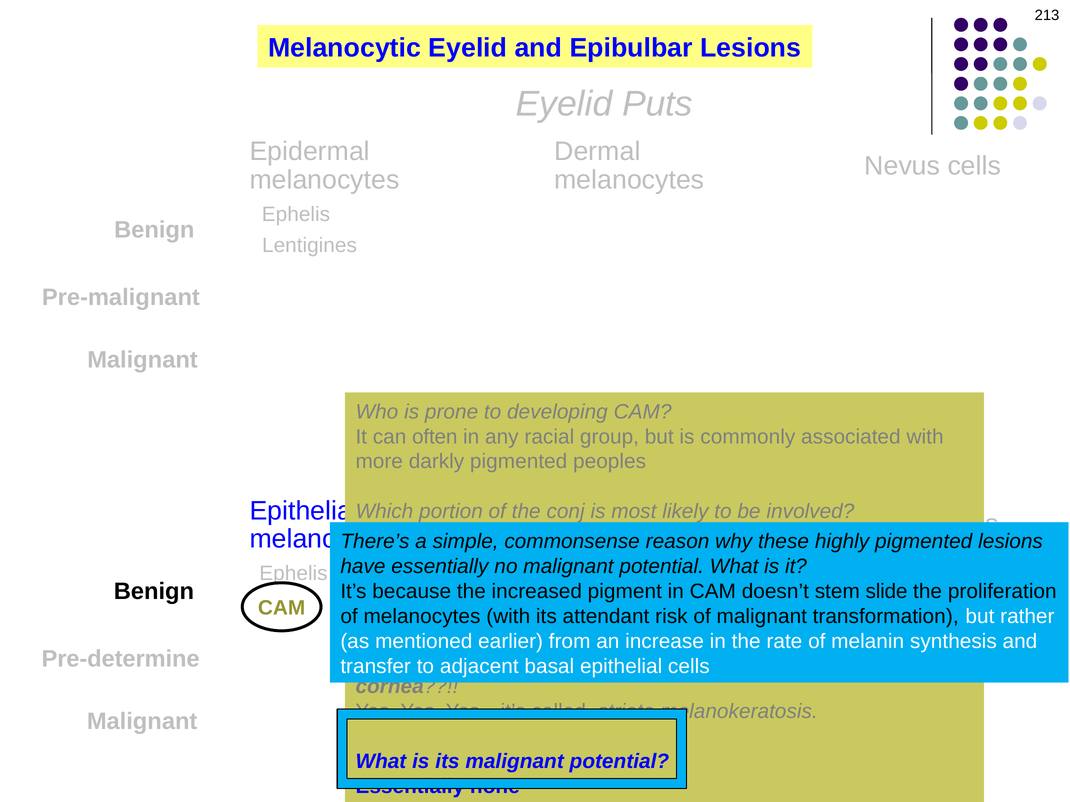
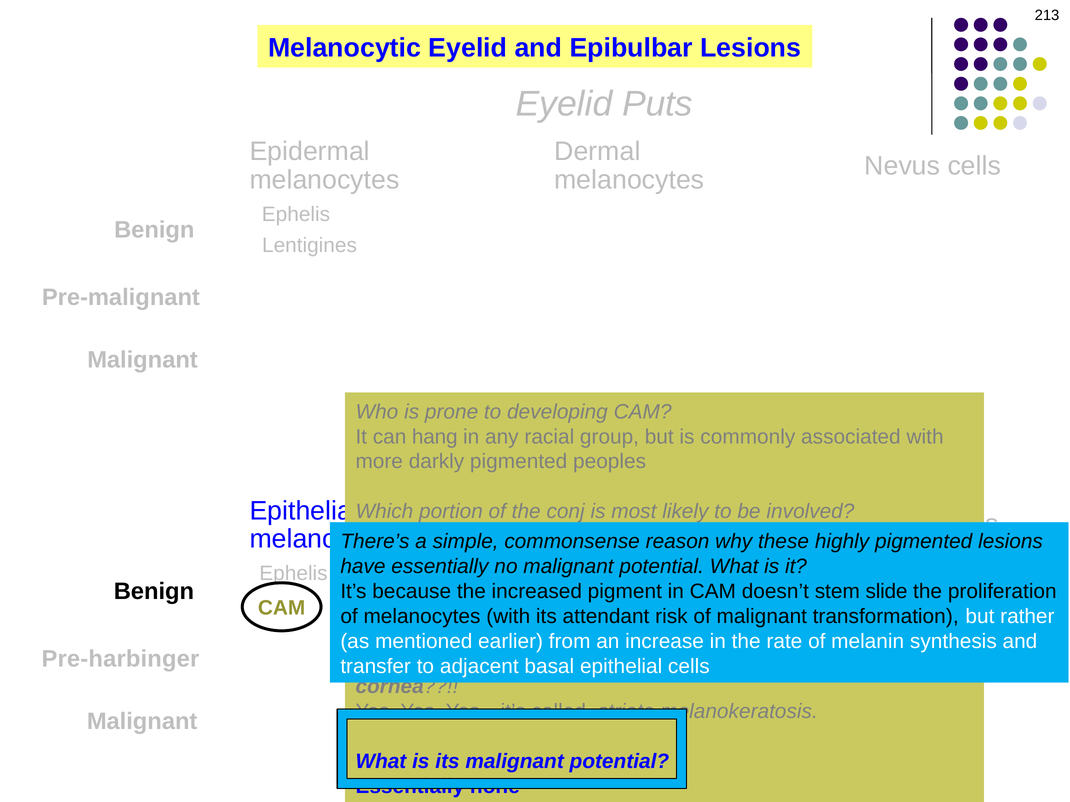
often: often -> hang (435, 437)
Pre-determine: Pre-determine -> Pre-harbinger (120, 659)
